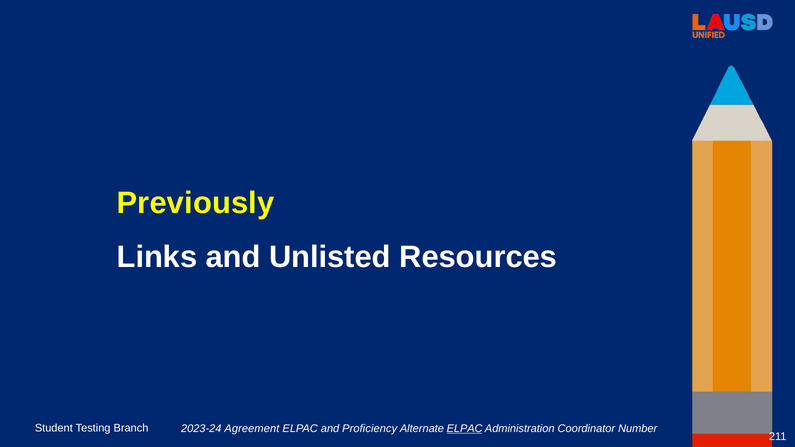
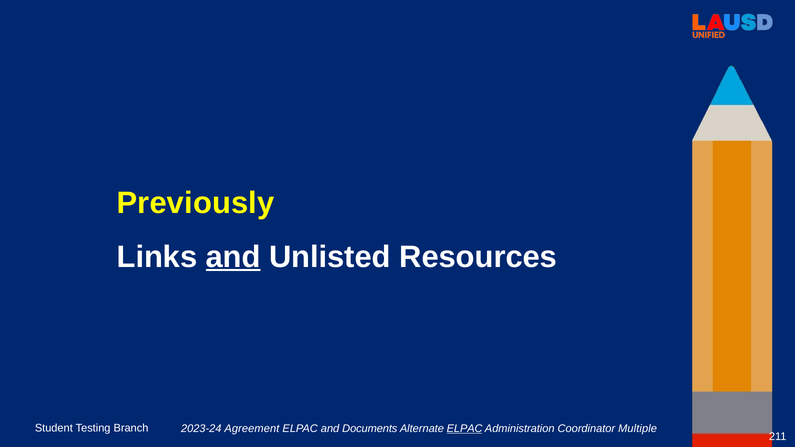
and underline: none -> present (233, 257)
Proficiency: Proficiency -> Documents (370, 429)
Number: Number -> Multiple (638, 429)
